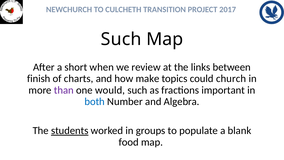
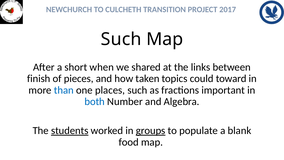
review: review -> shared (146, 67)
charts: charts -> pieces (79, 78)
make: make -> taken (148, 78)
church: church -> toward (231, 78)
than colour: purple -> blue (64, 90)
would: would -> places (110, 90)
groups underline: none -> present (151, 130)
